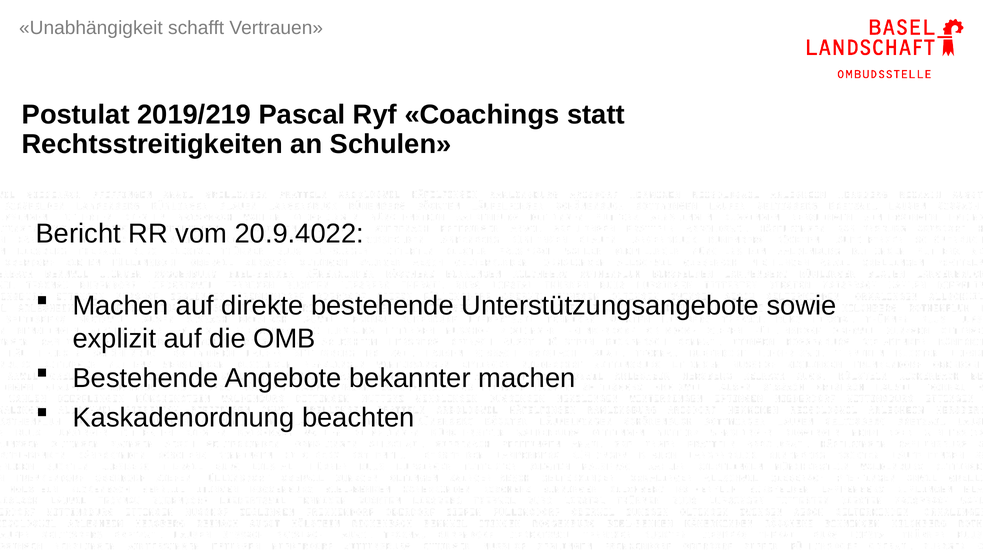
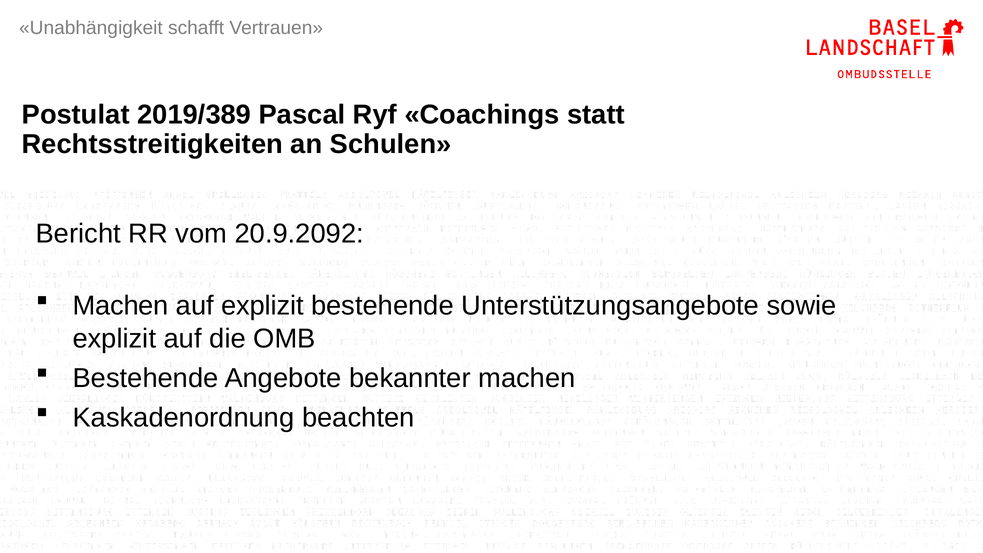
2019/219: 2019/219 -> 2019/389 (194, 115)
20.9.4022: 20.9.4022 -> 20.9.2092 (299, 233)
auf direkte: direkte -> explizit (263, 306)
